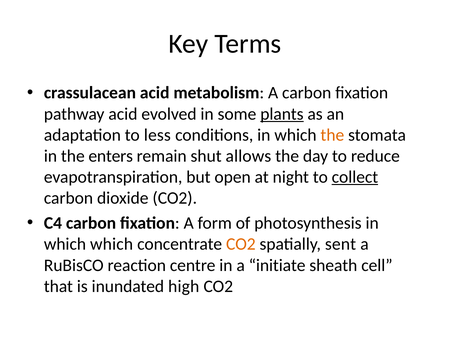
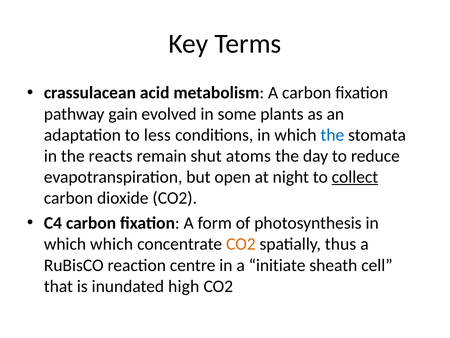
pathway acid: acid -> gain (123, 114)
plants underline: present -> none (282, 114)
the colour: orange -> blue (332, 135)
enters: enters -> reacts (111, 156)
allows: allows -> atoms (248, 156)
sent: sent -> thus (341, 244)
